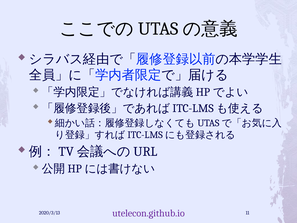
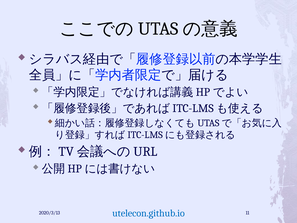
utelecon.github.io colour: purple -> blue (148, 213)
